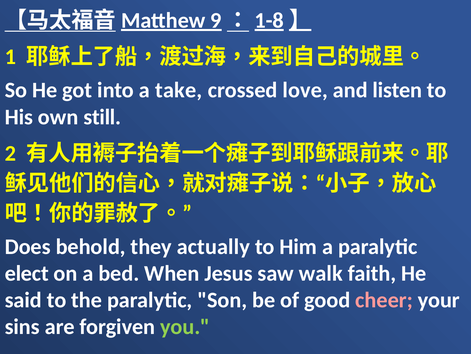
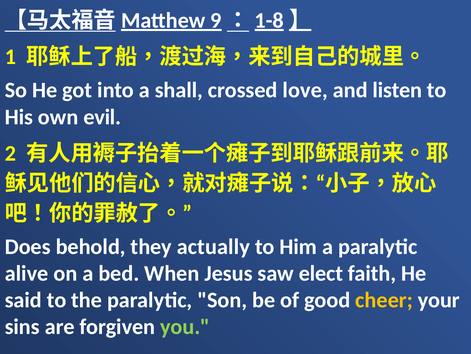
take: take -> shall (179, 90)
still: still -> evil (102, 117)
elect: elect -> alive (27, 273)
walk: walk -> elect (321, 273)
cheer colour: pink -> yellow (384, 300)
